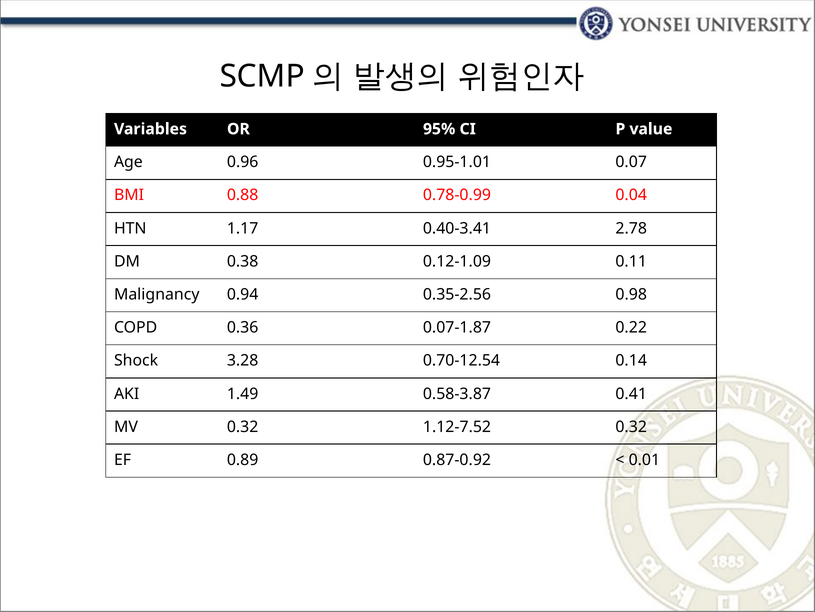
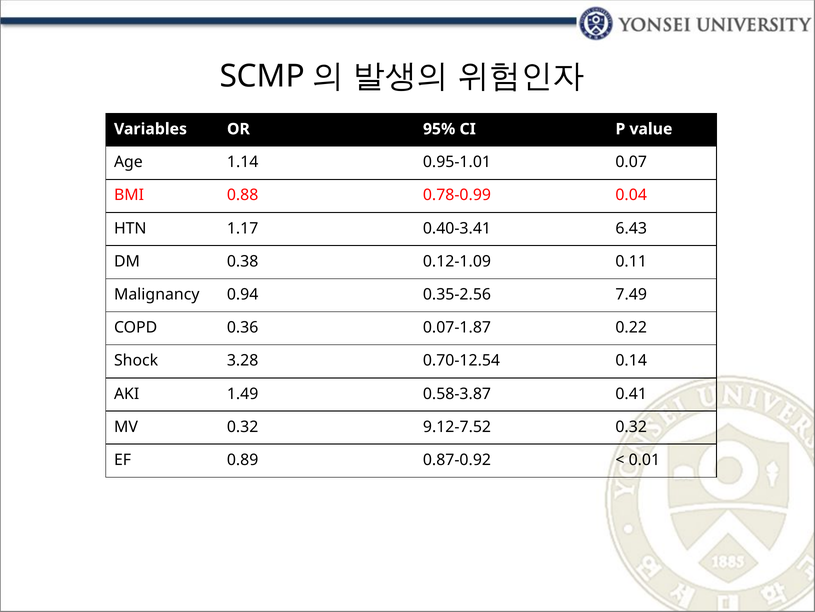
0.96: 0.96 -> 1.14 (243, 162)
2.78: 2.78 -> 6.43 (631, 228)
0.98: 0.98 -> 7.49 (631, 294)
1.12-7.52: 1.12-7.52 -> 9.12-7.52 (457, 426)
